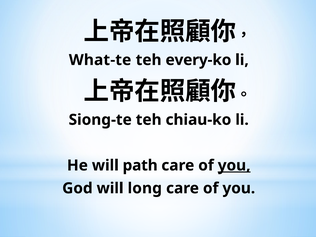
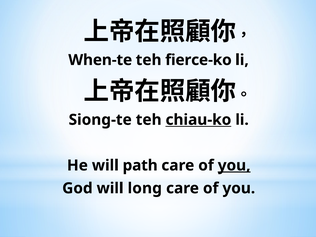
What-te: What-te -> When-te (100, 60)
every-ko: every-ko -> fierce-ko (198, 60)
chiau-ko underline: none -> present (198, 120)
